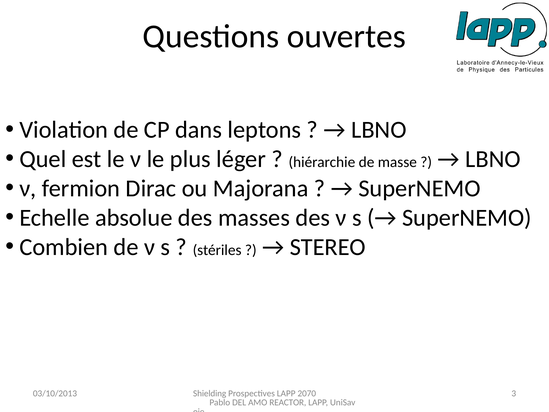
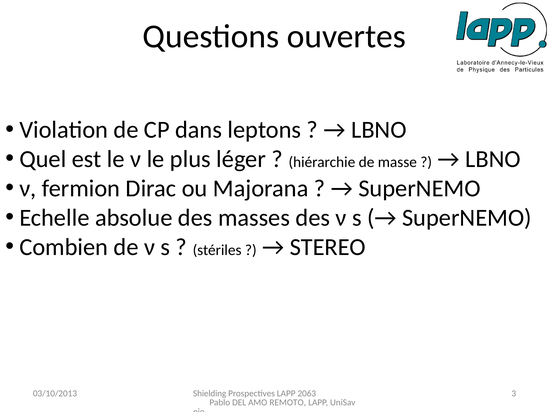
2070: 2070 -> 2063 (307, 393)
REACTOR: REACTOR -> REMOTO (288, 402)
